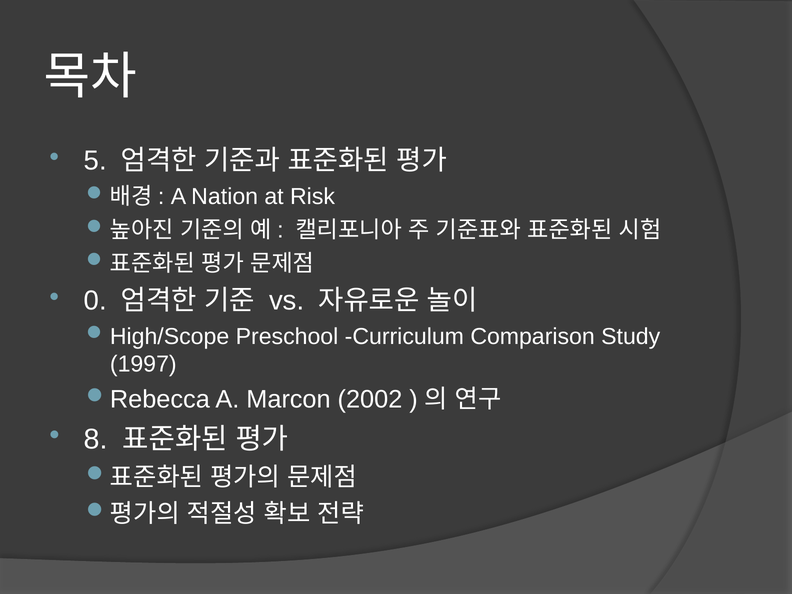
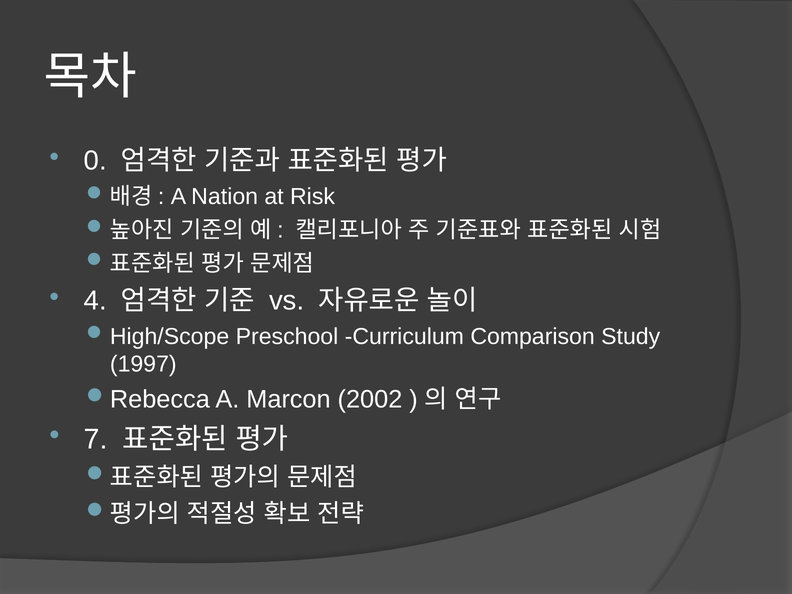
5: 5 -> 0 (95, 161)
0: 0 -> 4 (95, 301)
8: 8 -> 7 (96, 439)
